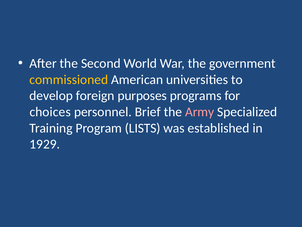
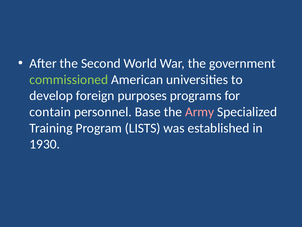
commissioned colour: yellow -> light green (69, 79)
choices: choices -> contain (50, 112)
Brief: Brief -> Base (148, 112)
1929: 1929 -> 1930 (45, 144)
